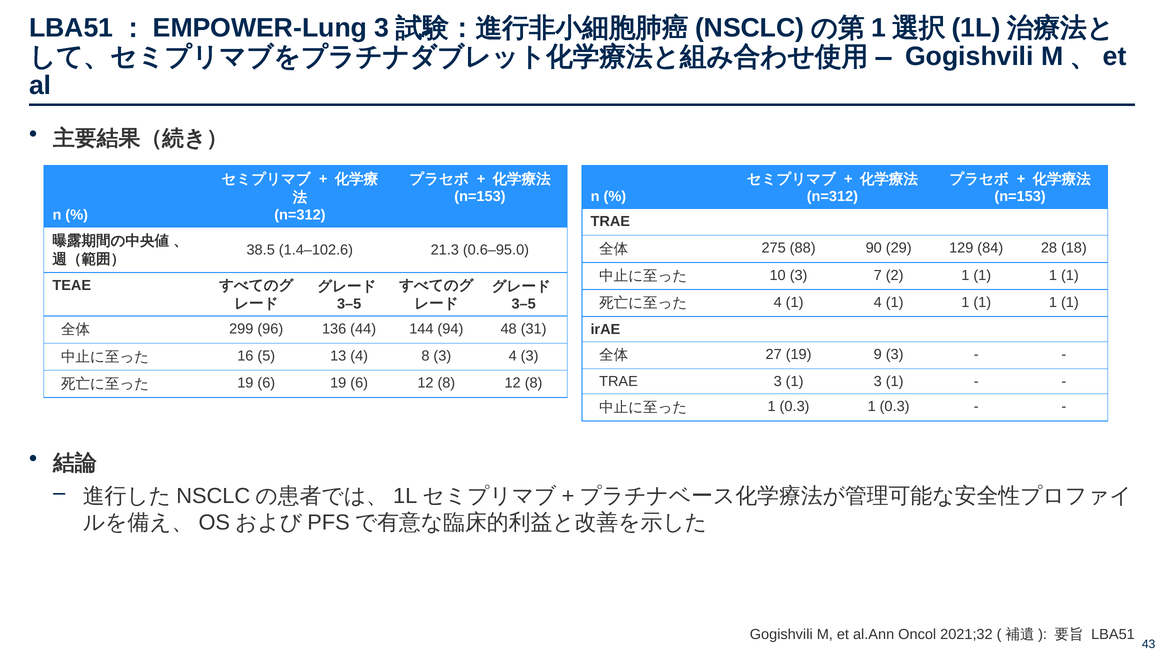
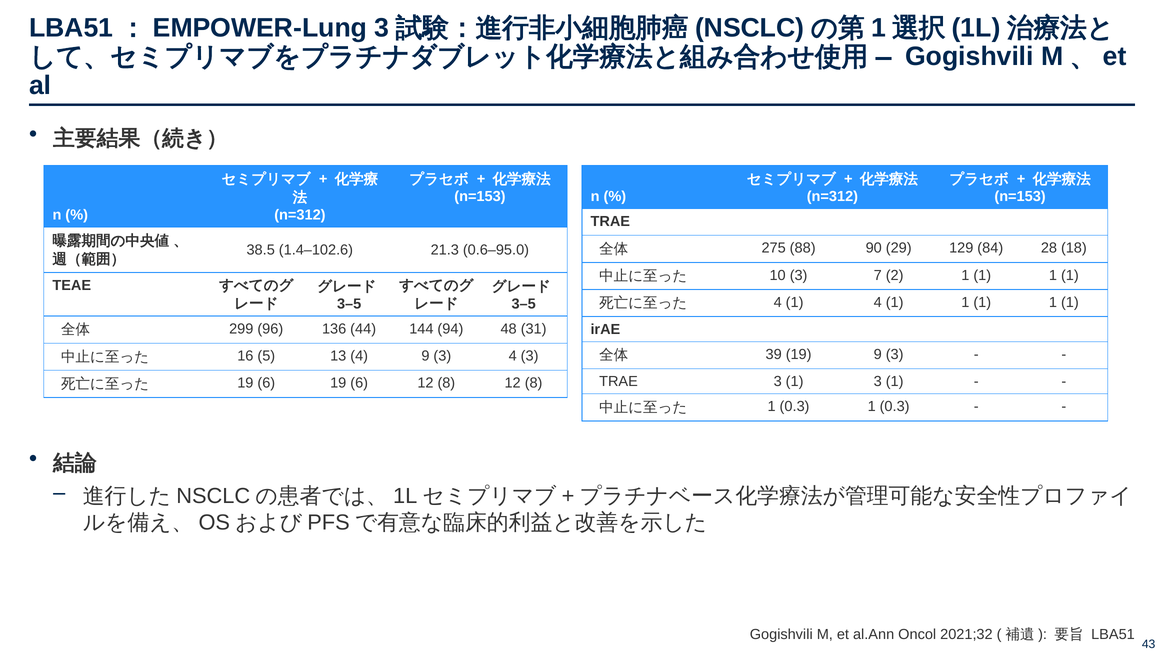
27: 27 -> 39 (774, 354)
4 8: 8 -> 9 (425, 356)
